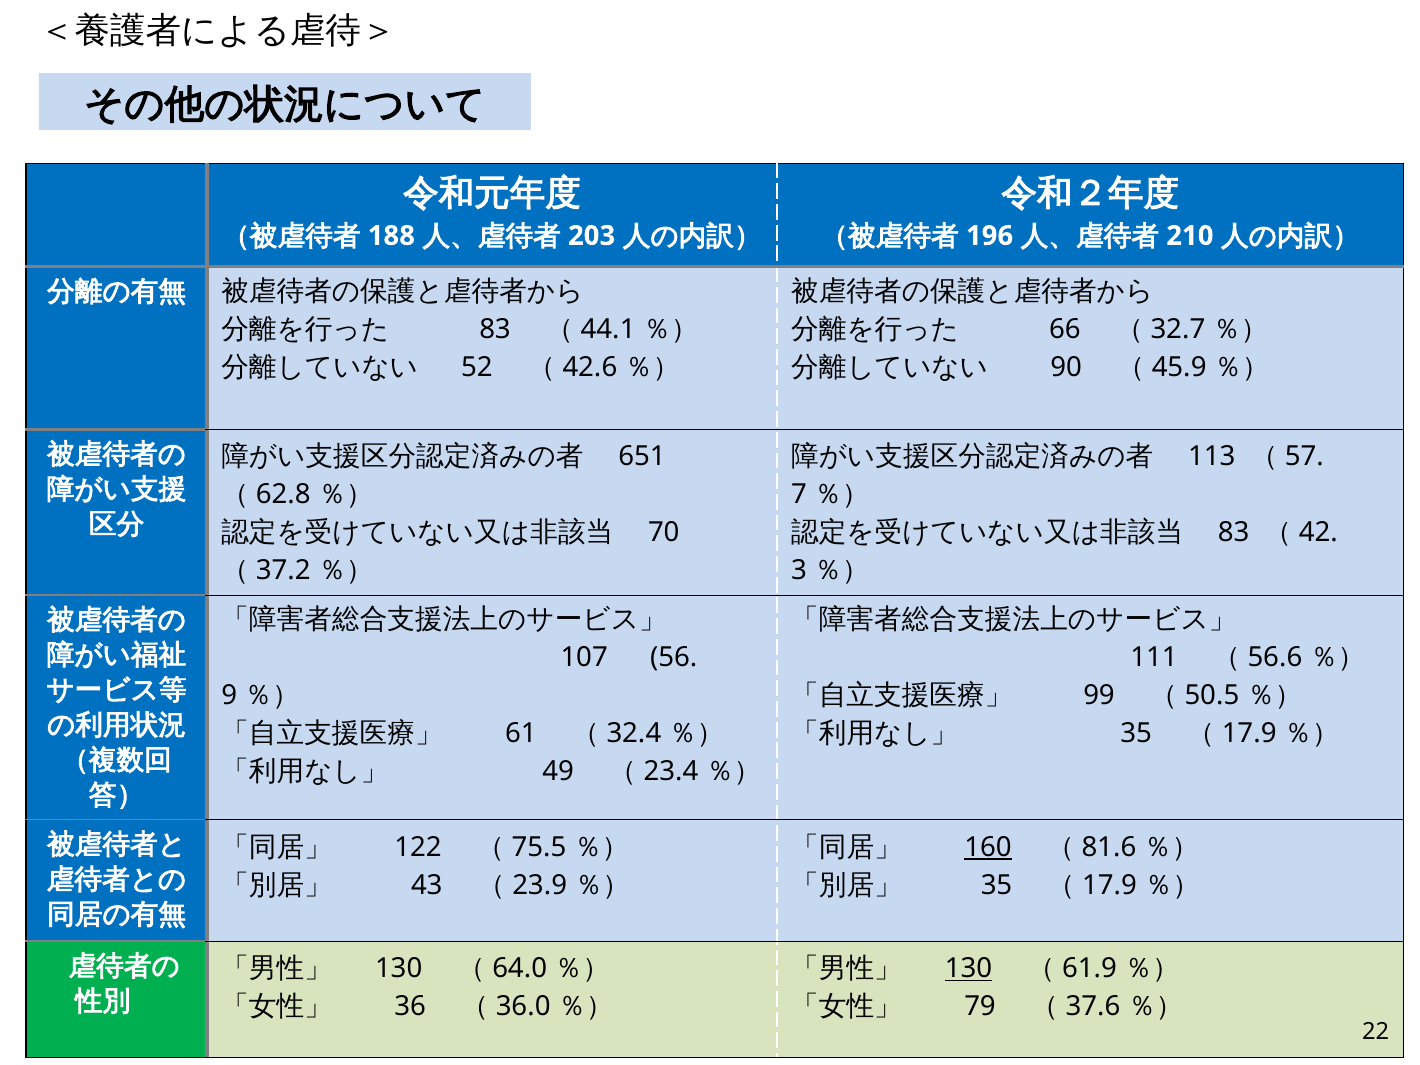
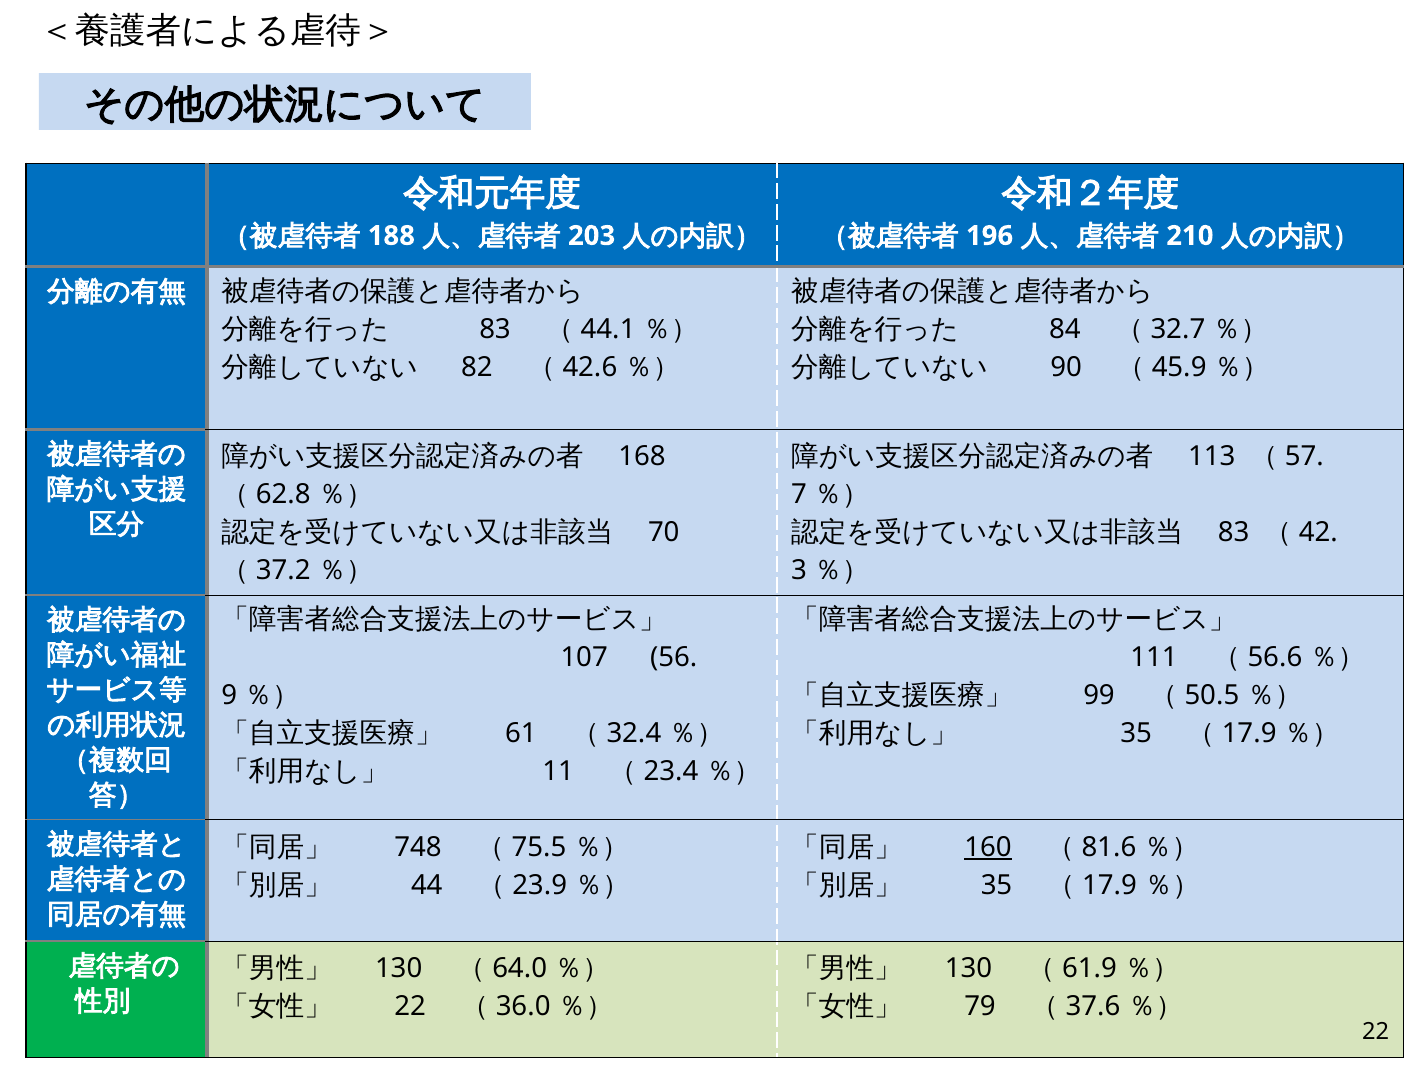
66: 66 -> 84 (1065, 329)
52: 52 -> 82 (477, 367)
651: 651 -> 168 (642, 457)
49: 49 -> 11 (558, 771)
122: 122 -> 748 (418, 847)
43: 43 -> 44 (427, 885)
130 underline: present -> none (969, 969)
36: 36 -> 22 (410, 1007)
